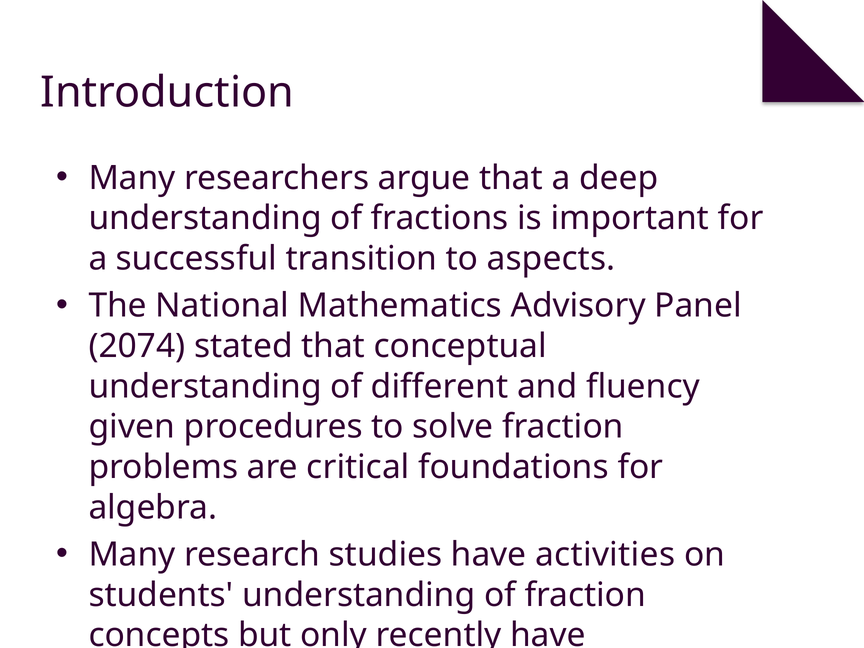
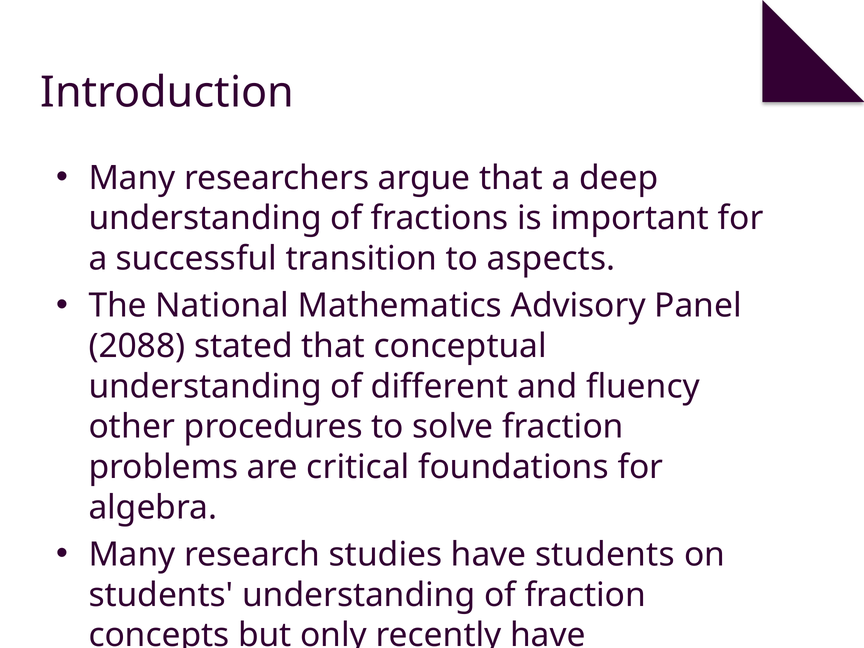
2074: 2074 -> 2088 (137, 346)
given: given -> other (132, 427)
have activities: activities -> students (605, 555)
